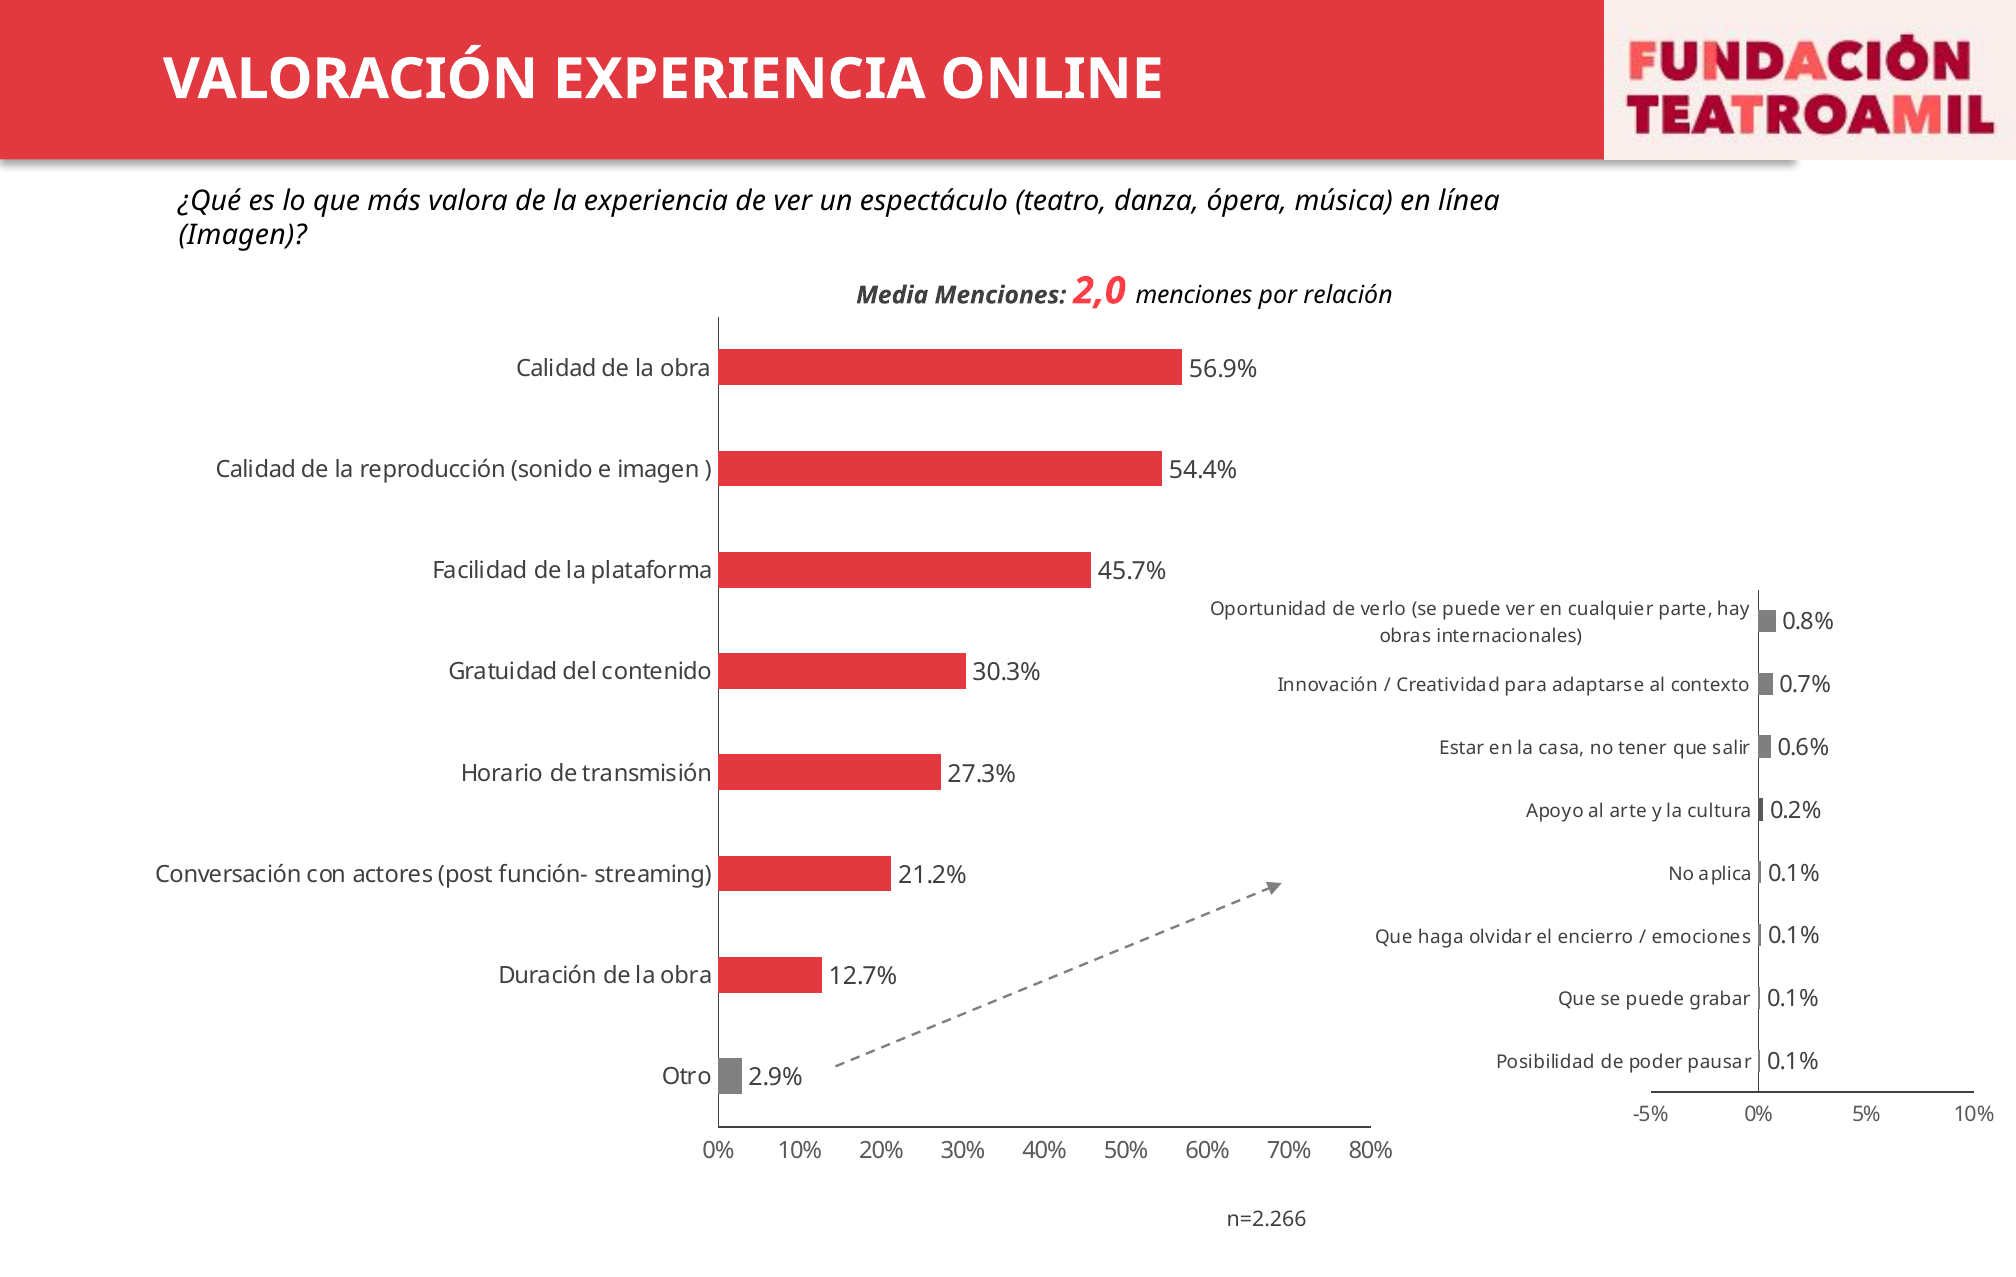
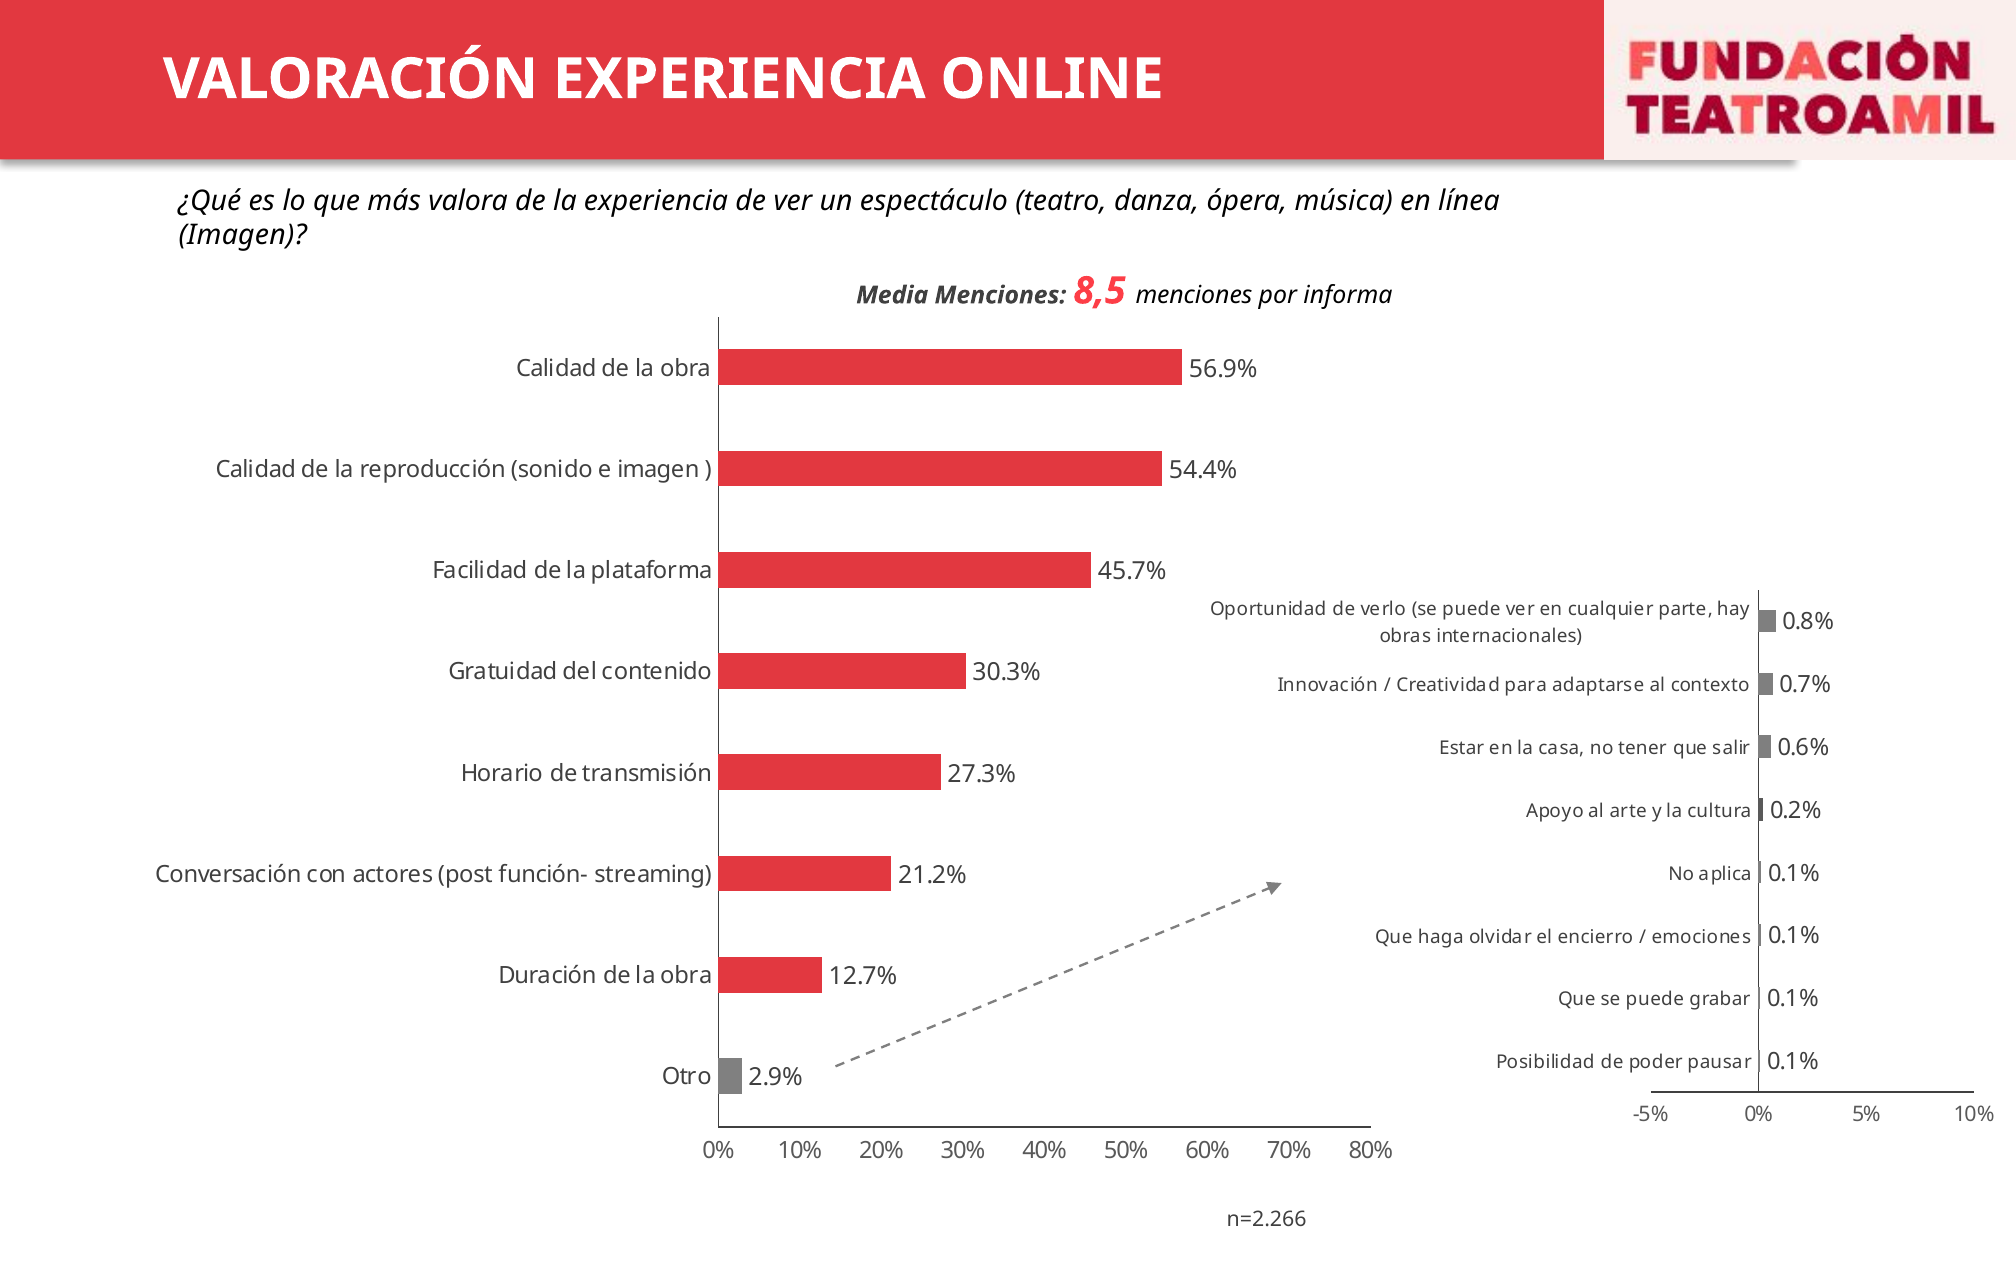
2,0: 2,0 -> 8,5 (1099, 291)
relación: relación -> informa (1348, 295)
